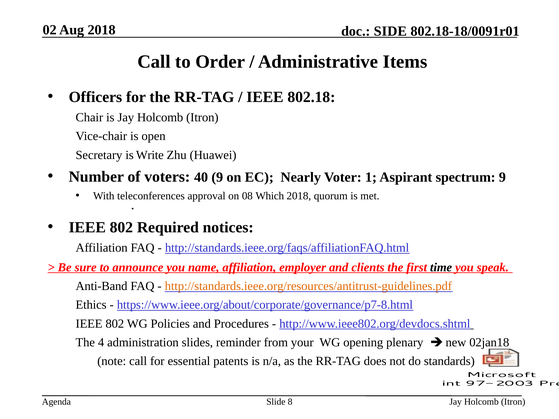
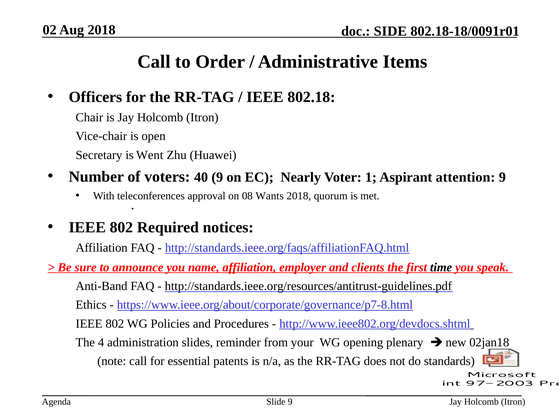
Write: Write -> Went (150, 155)
spectrum: spectrum -> attention (465, 177)
Which: Which -> Wants (270, 196)
http://standards.ieee.org/resources/antitrust-guidelines.pdf colour: orange -> black (308, 286)
Slide 8: 8 -> 9 (290, 402)
